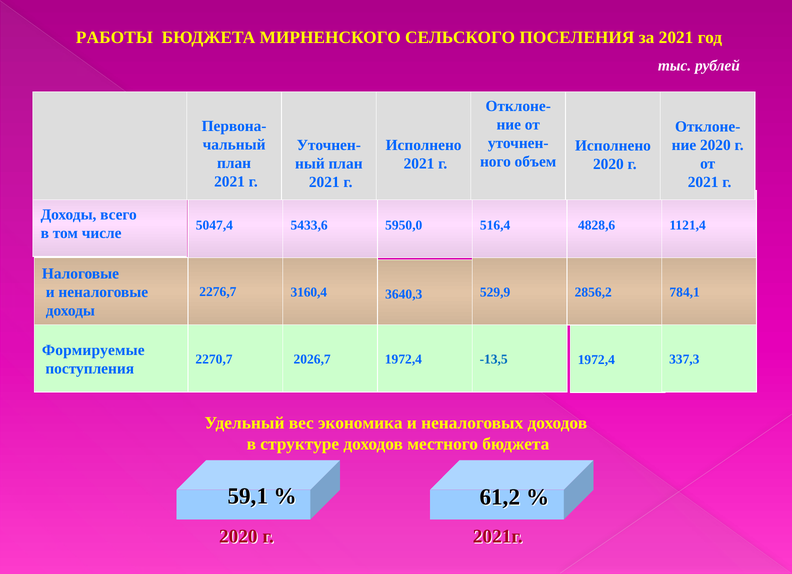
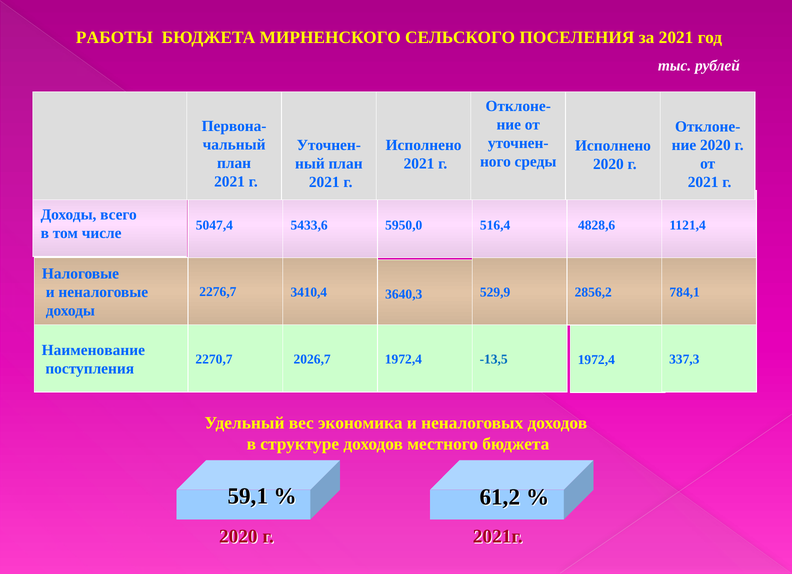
объем: объем -> среды (536, 161)
3160,4: 3160,4 -> 3410,4 (309, 292)
Формируемые: Формируемые -> Наименование (93, 350)
